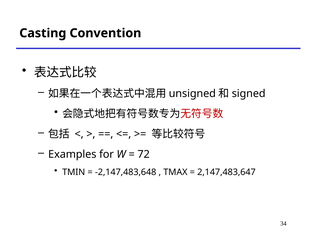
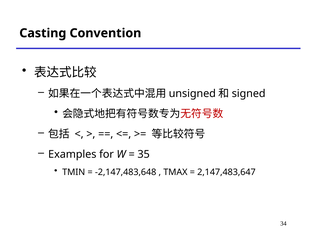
72: 72 -> 35 (144, 154)
